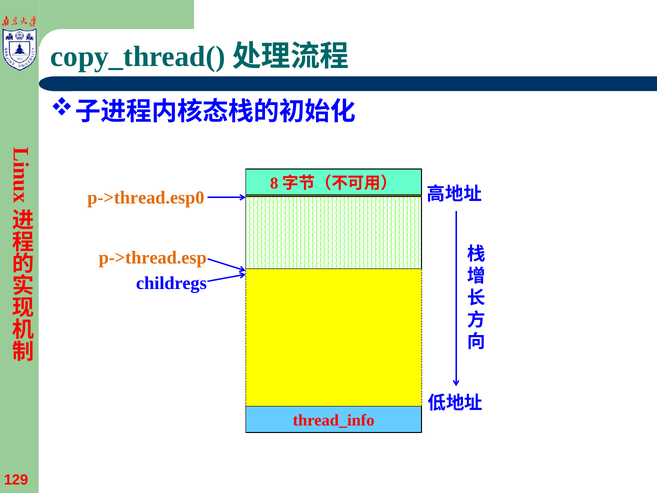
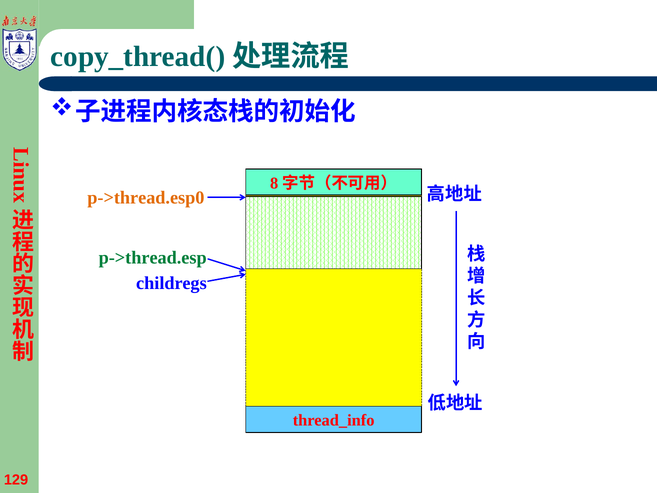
p->thread.esp colour: orange -> green (153, 258)
